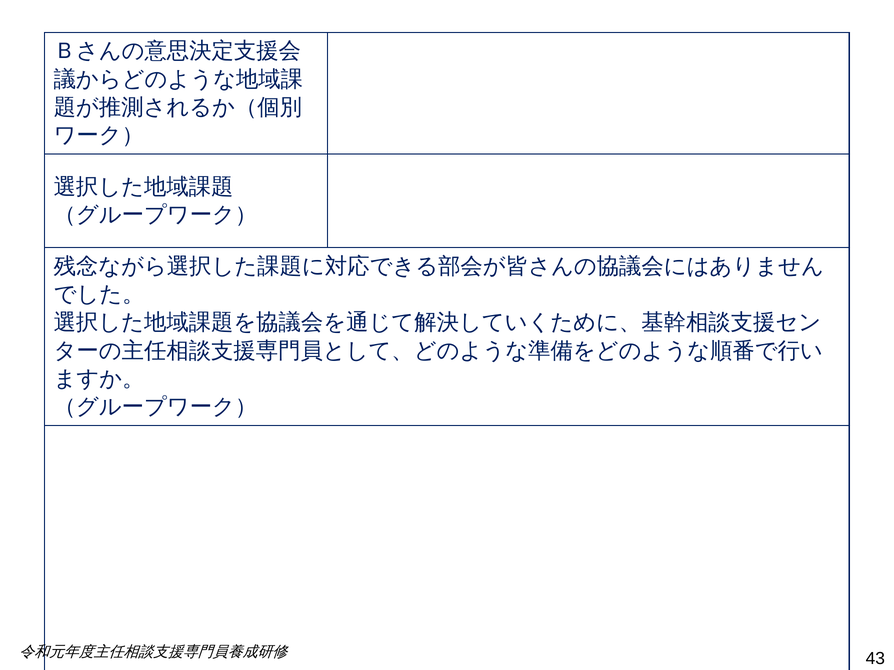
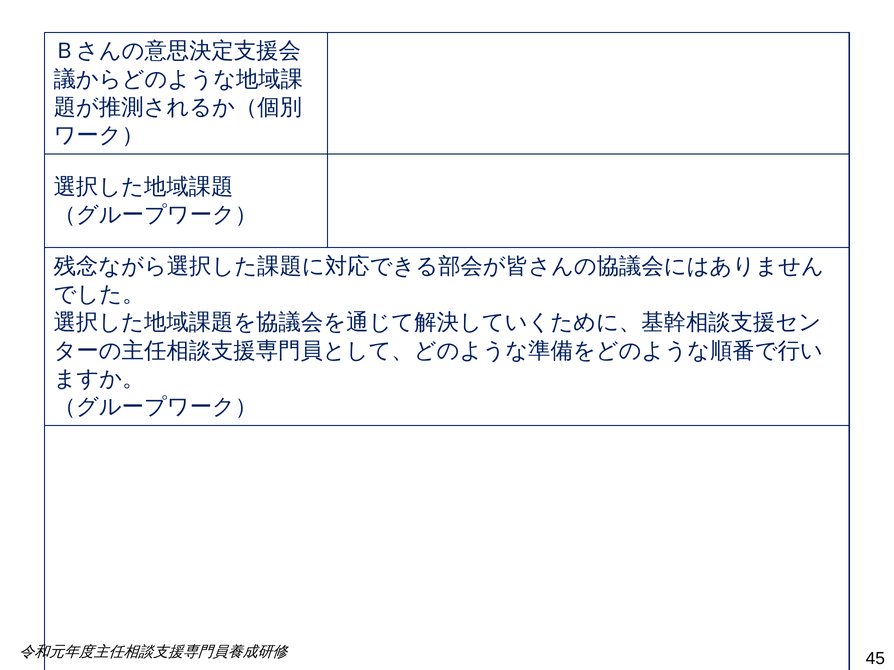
43: 43 -> 45 (875, 659)
